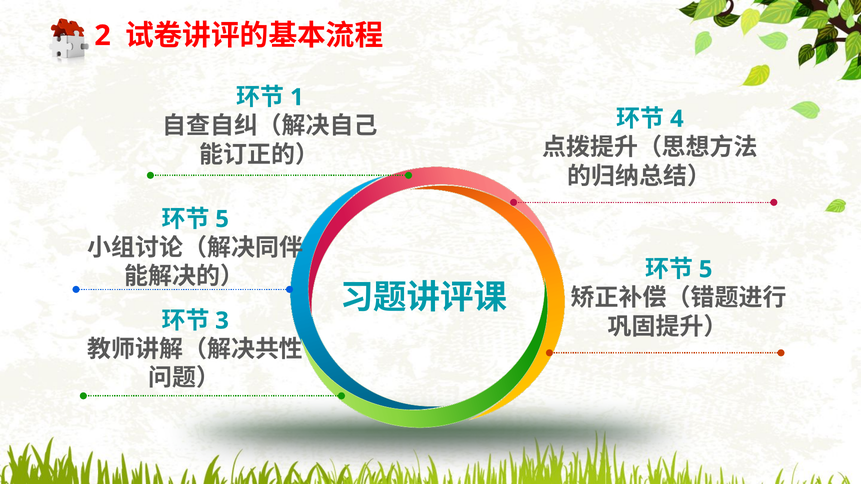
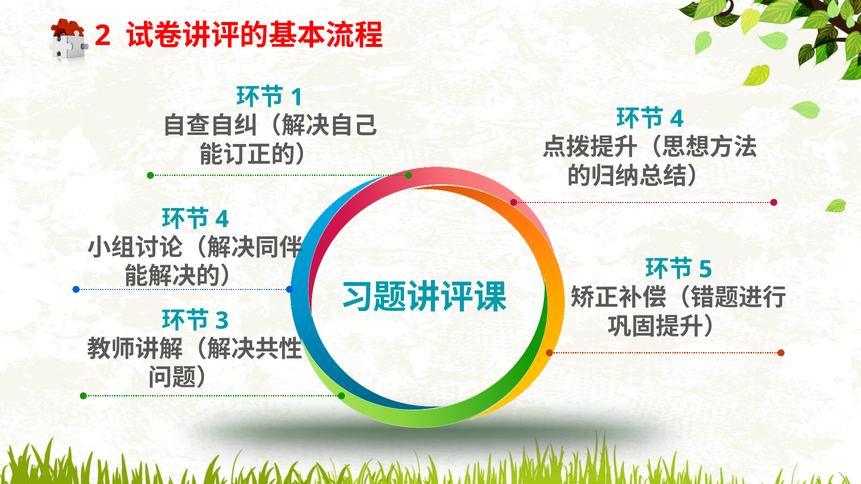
5: 5 -> 4 (222, 219)
